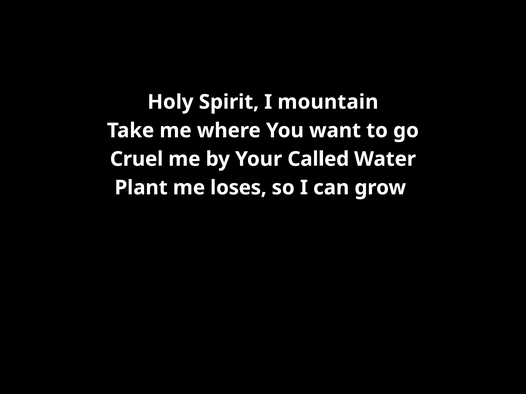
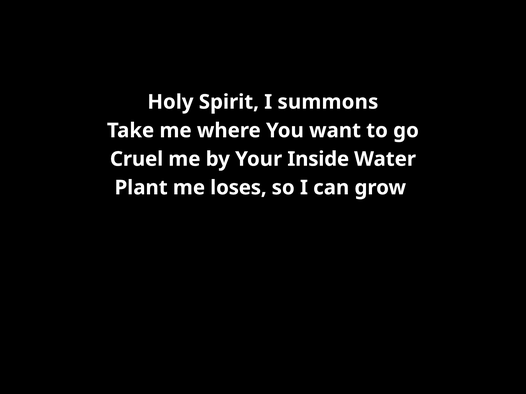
mountain: mountain -> summons (328, 102)
Called: Called -> Inside (318, 159)
